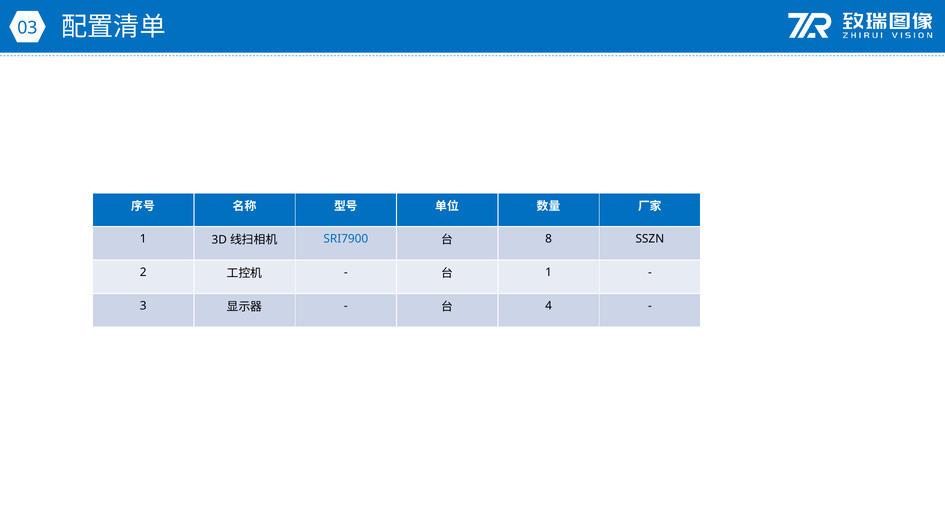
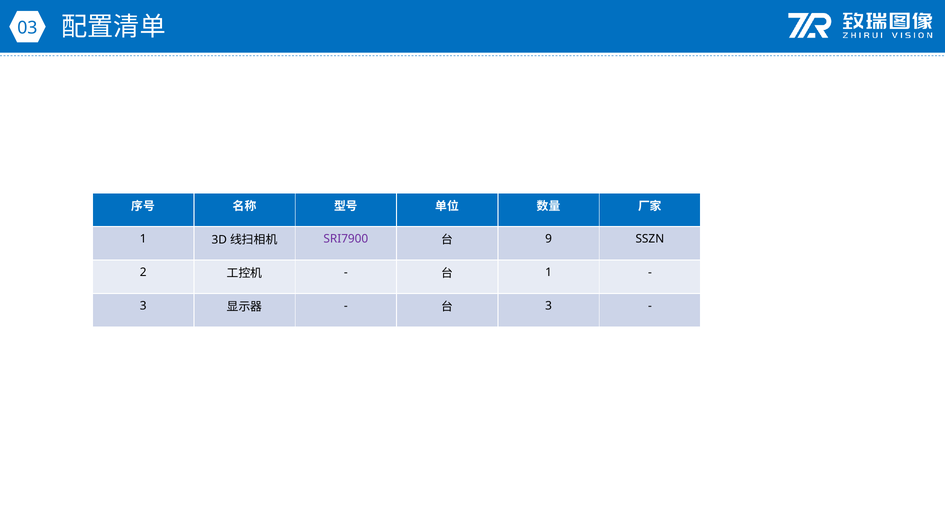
SRI7900 colour: blue -> purple (346, 239)
8: 8 -> 9 (549, 239)
4: 4 -> 3 (549, 306)
